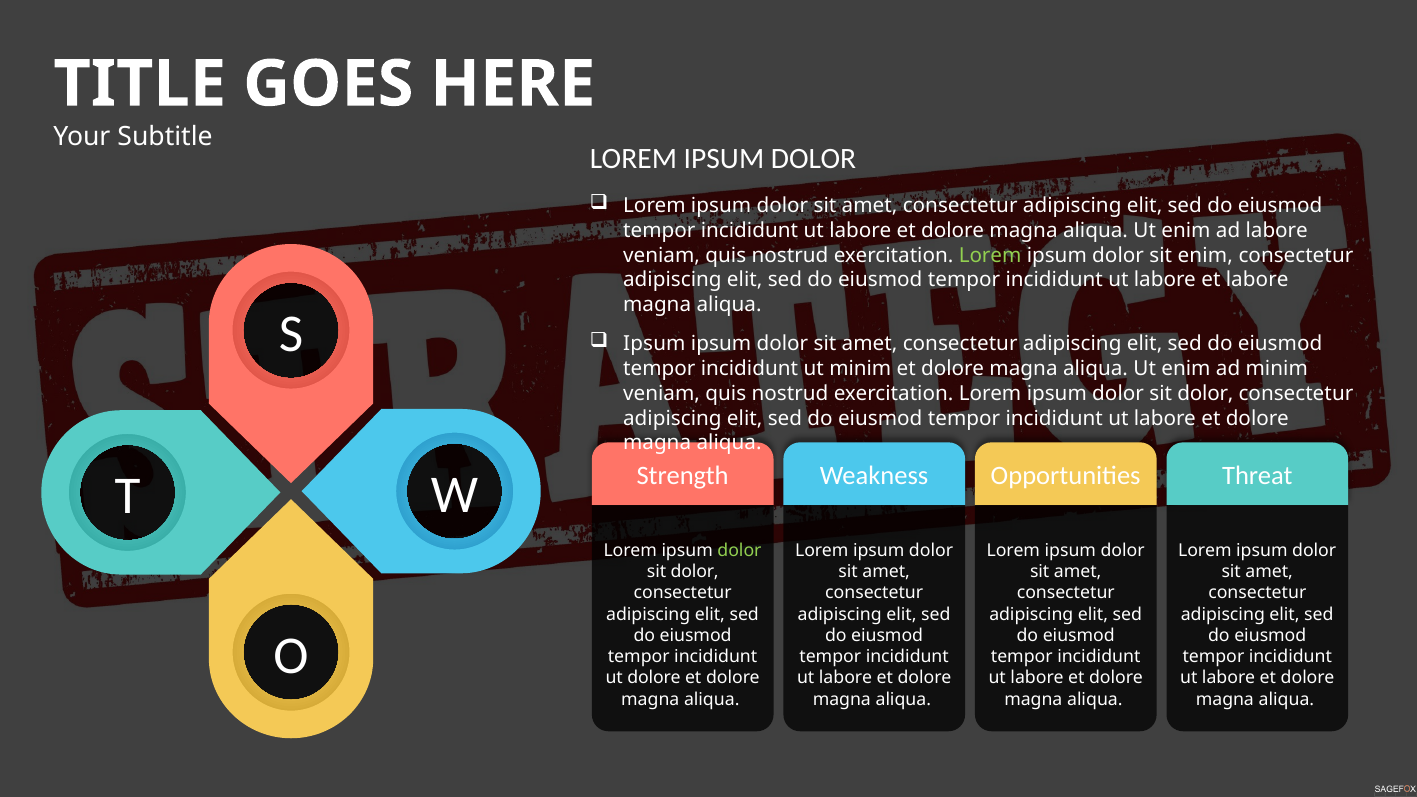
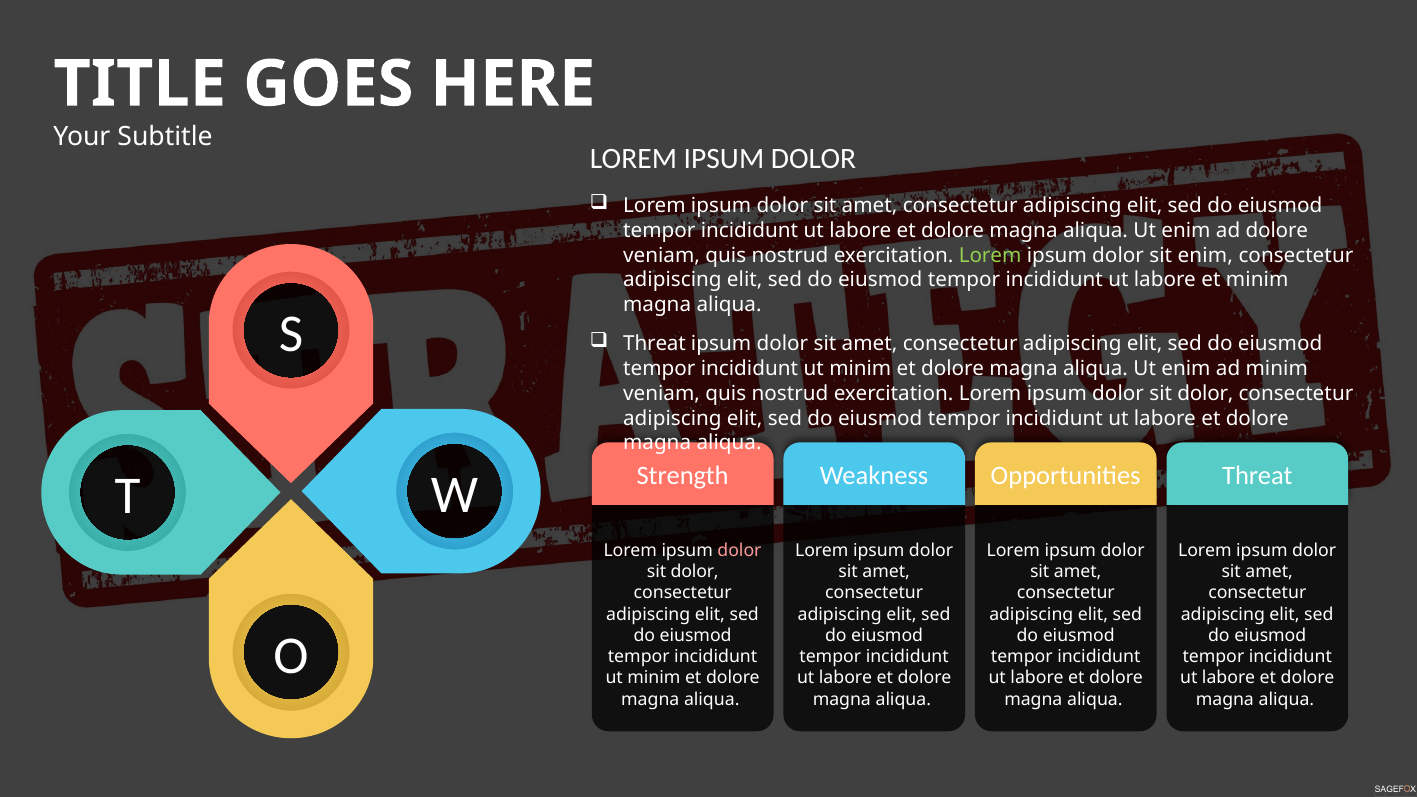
ad labore: labore -> dolore (1277, 230)
et labore: labore -> minim (1257, 280)
Ipsum: Ipsum -> Threat (655, 344)
dolor colour: light green -> pink (739, 551)
dolore: dolore -> minim (654, 678)
